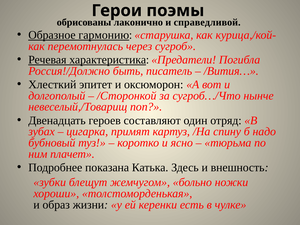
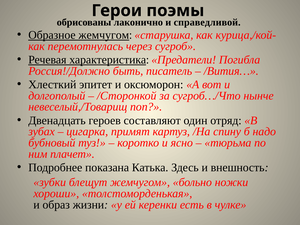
Образное гармонию: гармонию -> жемчугом (104, 35)
